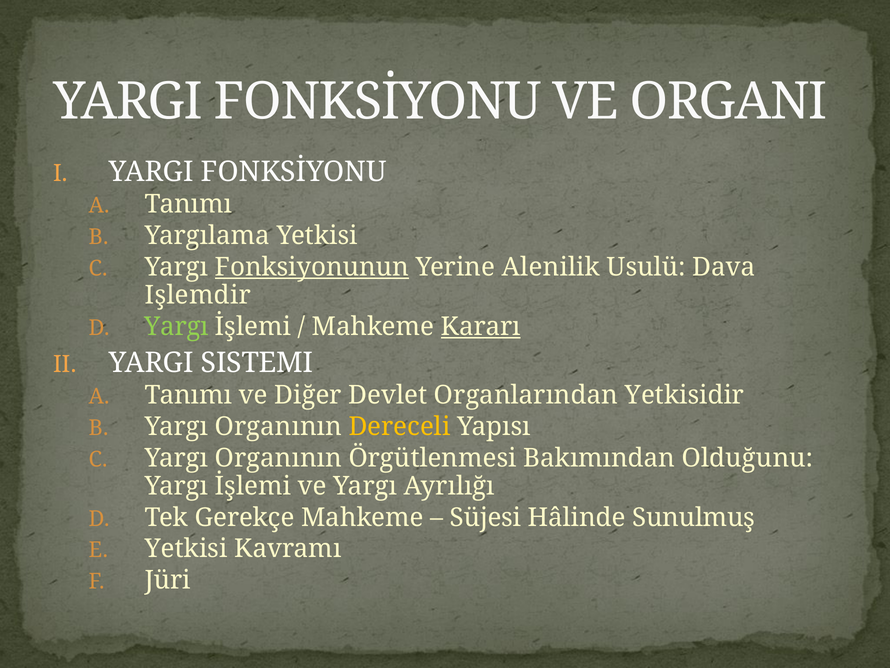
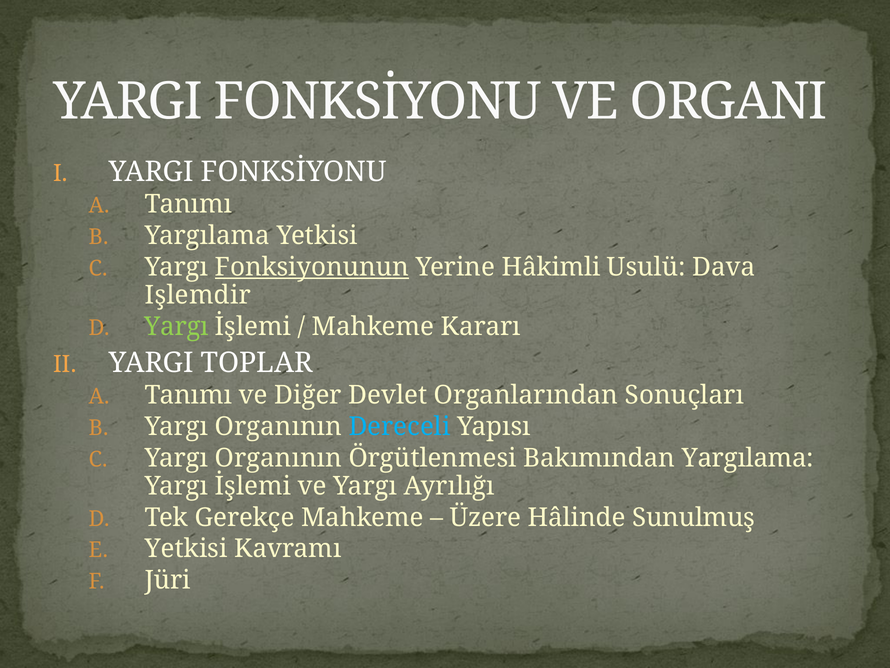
Alenilik: Alenilik -> Hâkimli (551, 267)
Kararı underline: present -> none (481, 326)
SISTEMI: SISTEMI -> TOPLAR (257, 363)
Yetkisidir: Yetkisidir -> Sonuçları (684, 395)
Dereceli colour: yellow -> light blue (399, 426)
Bakımından Olduğunu: Olduğunu -> Yargılama (748, 458)
Süjesi: Süjesi -> Üzere (485, 517)
